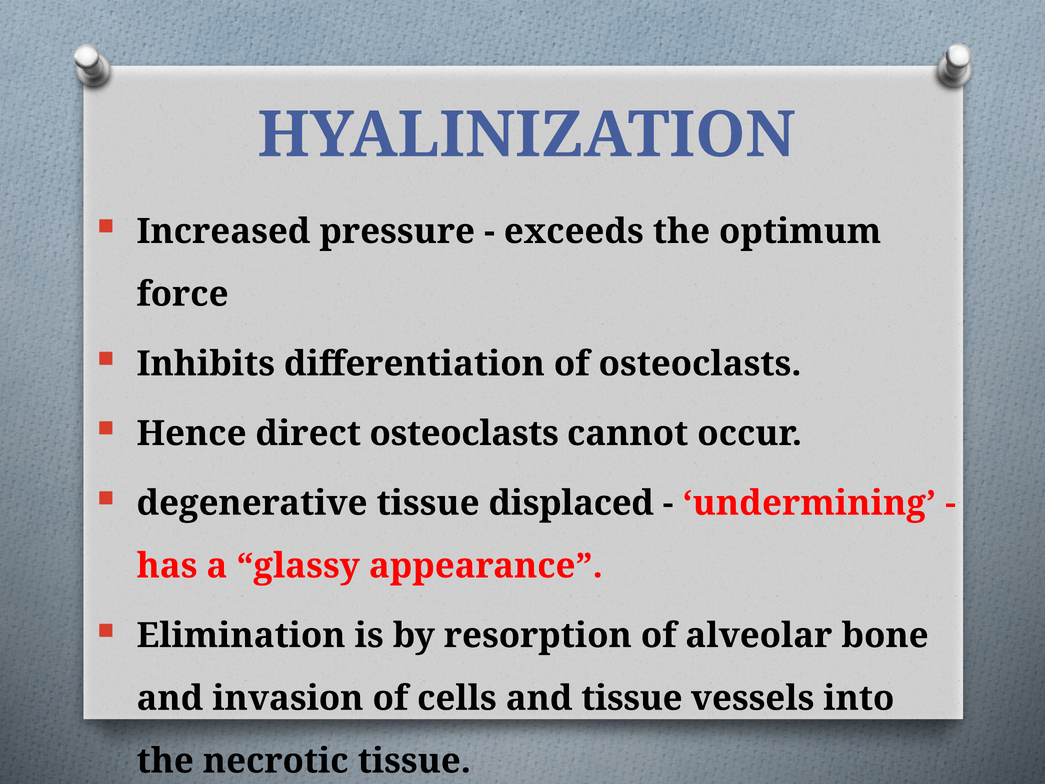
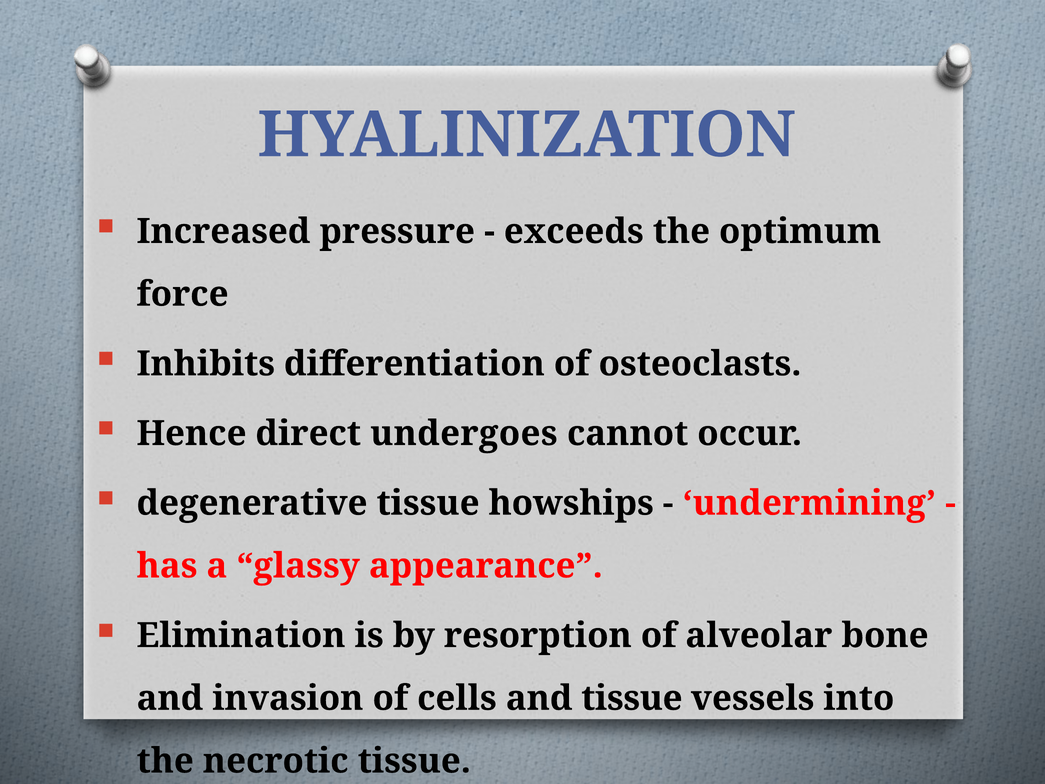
direct osteoclasts: osteoclasts -> undergoes (464, 433)
displaced: displaced -> howships (571, 503)
